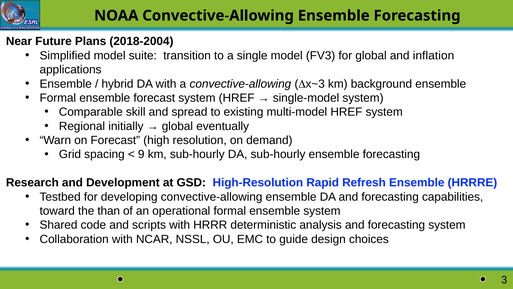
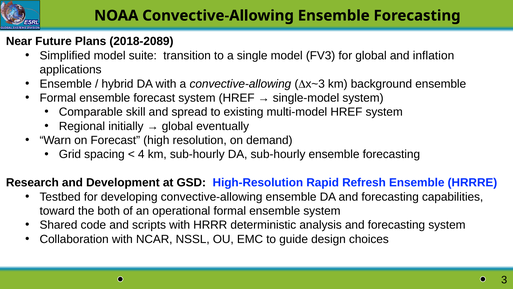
2018-2004: 2018-2004 -> 2018-2089 (141, 41)
9: 9 -> 4 (141, 154)
than: than -> both (109, 211)
